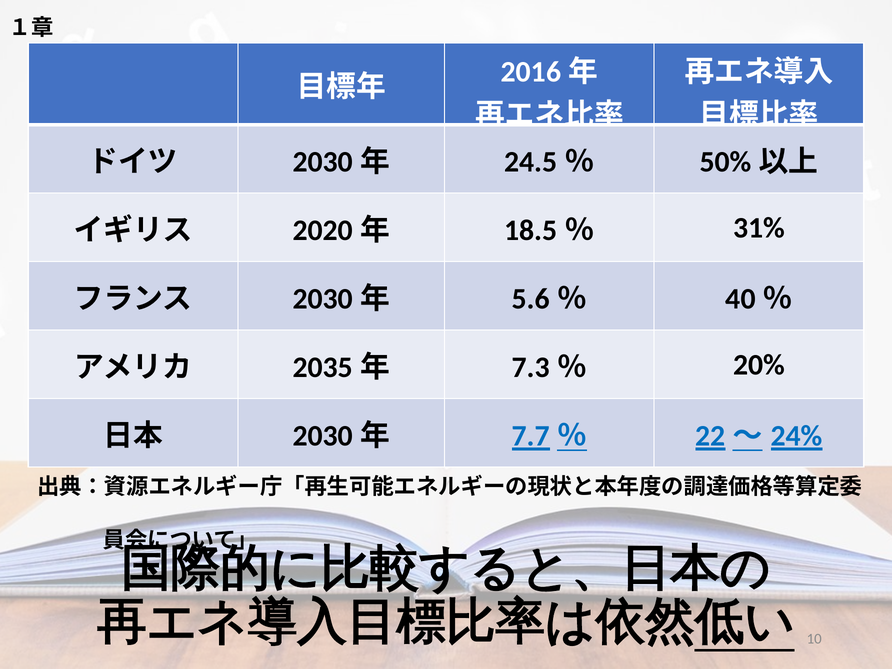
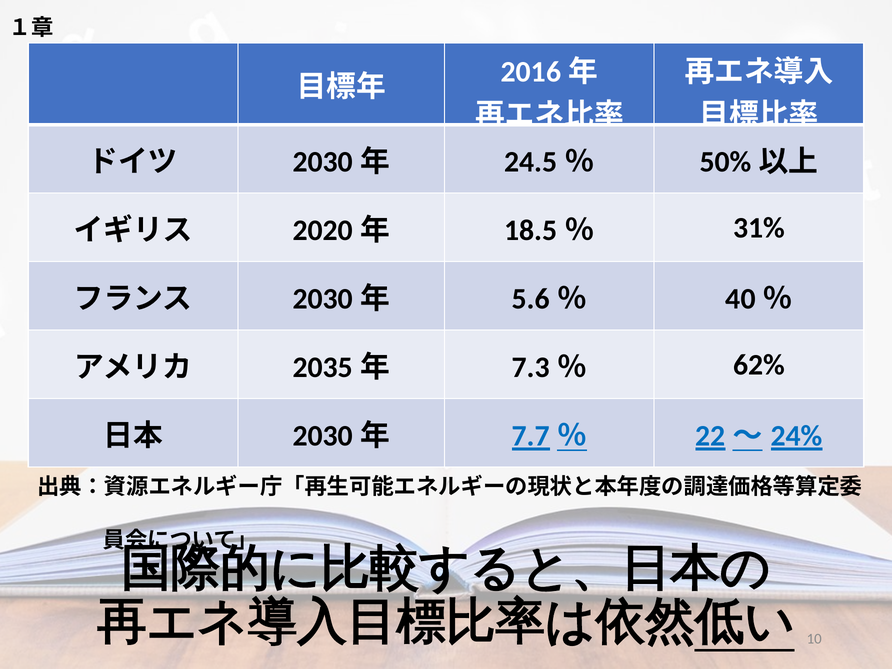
20%: 20% -> 62% (759, 365)
